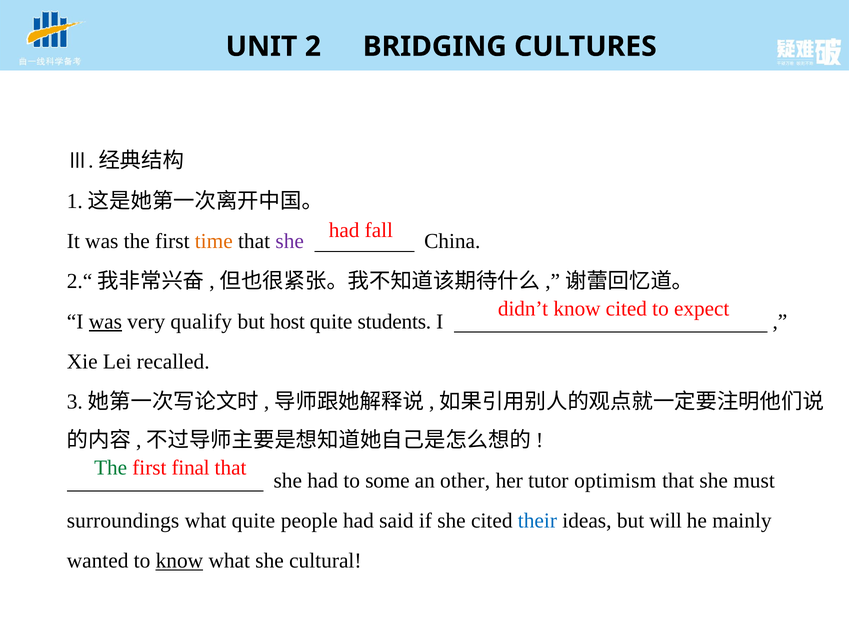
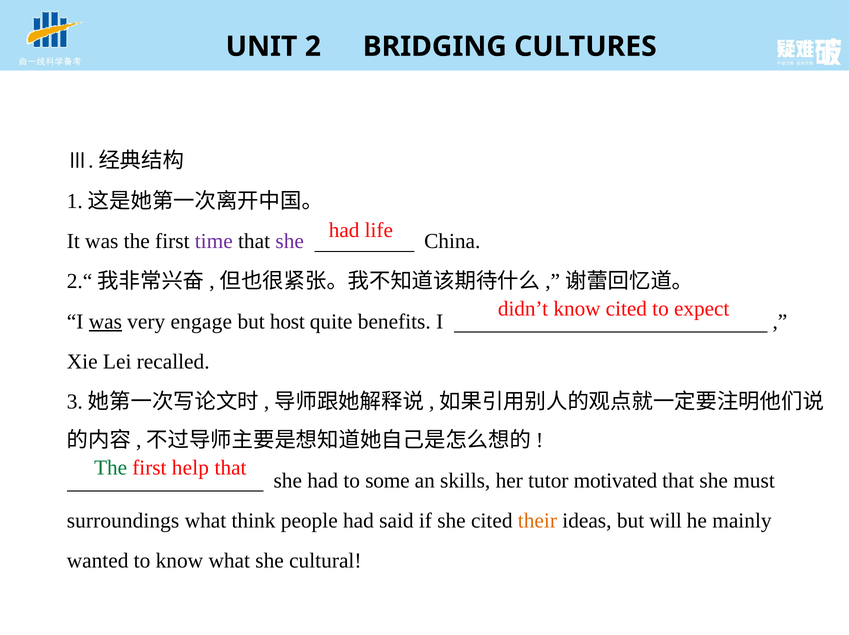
fall: fall -> life (379, 230)
time colour: orange -> purple (214, 241)
qualify: qualify -> engage (201, 322)
students: students -> benefits (394, 322)
final: final -> help (190, 468)
other: other -> skills (465, 481)
optimism: optimism -> motivated (615, 481)
what quite: quite -> think (254, 521)
their colour: blue -> orange (537, 521)
know underline: present -> none (179, 561)
